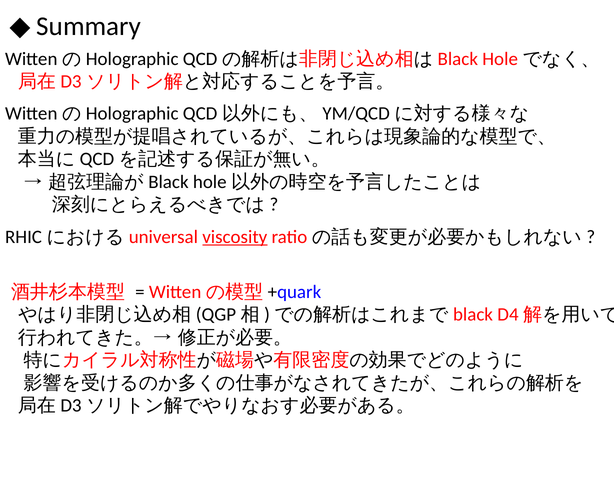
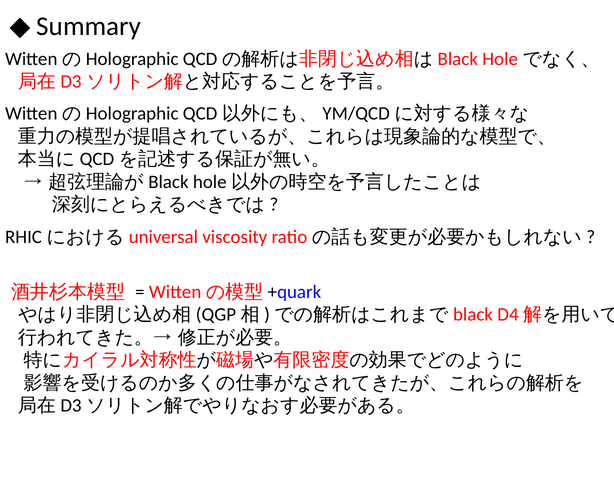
viscosity underline: present -> none (235, 237)
